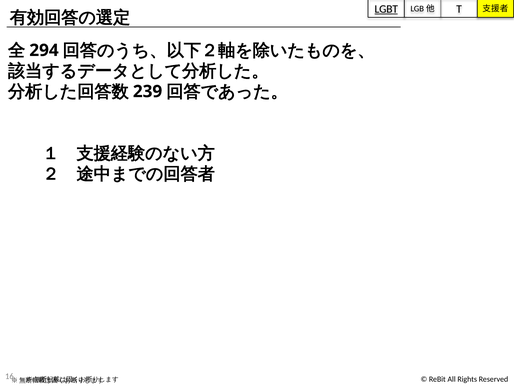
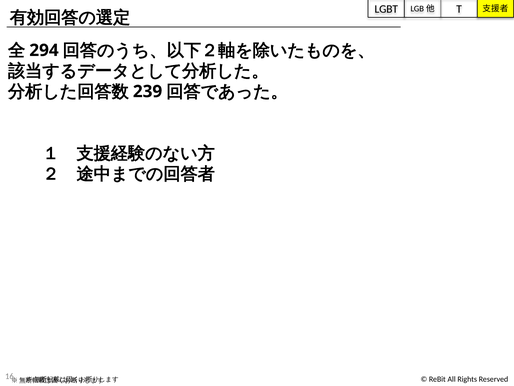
LGBT underline: present -> none (386, 9)
